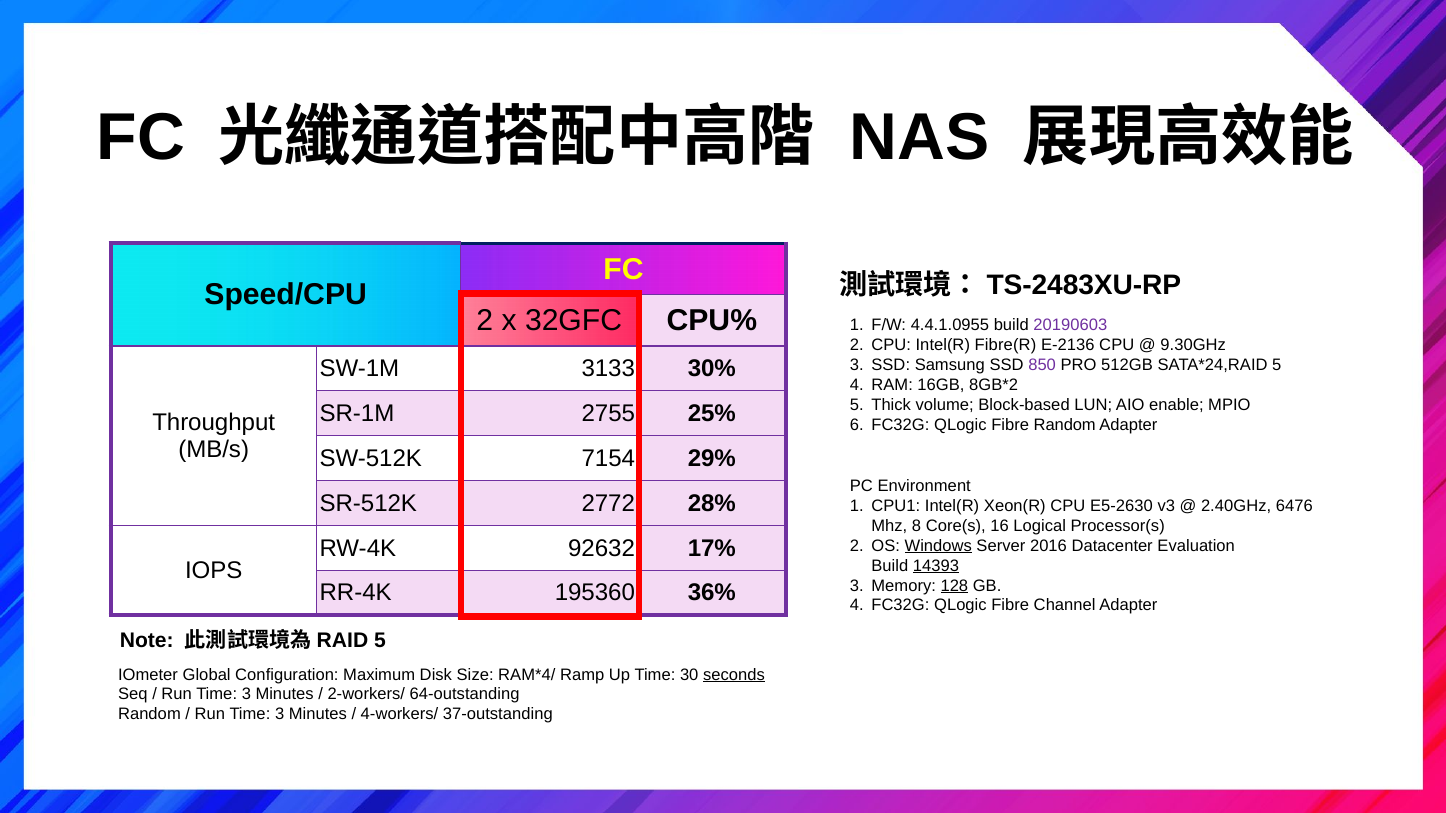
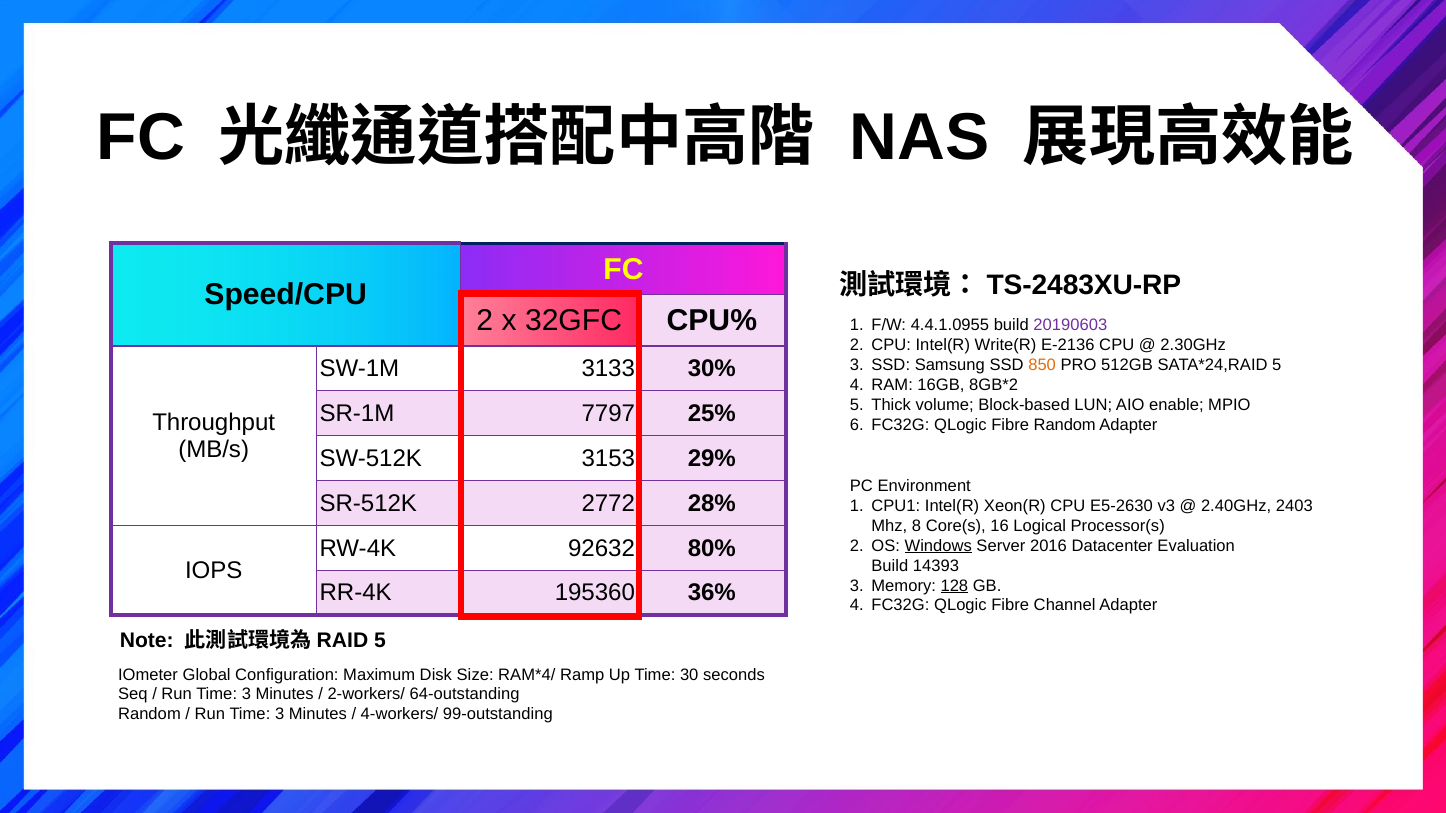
Fibre(R: Fibre(R -> Write(R (1006, 345)
9.30GHz: 9.30GHz -> 2.30GHz (1193, 345)
850 colour: purple -> orange (1042, 365)
2755: 2755 -> 7797 (608, 414)
7154: 7154 -> 3153 (608, 459)
6476: 6476 -> 2403 (1294, 506)
17%: 17% -> 80% (712, 548)
14393 underline: present -> none (936, 566)
seconds underline: present -> none (734, 675)
37-outstanding: 37-outstanding -> 99-outstanding (498, 715)
